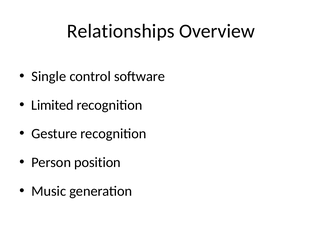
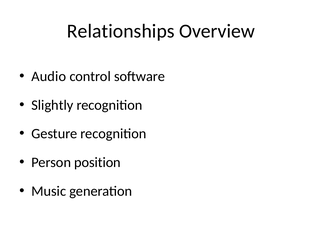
Single: Single -> Audio (49, 76)
Limited: Limited -> Slightly (52, 105)
